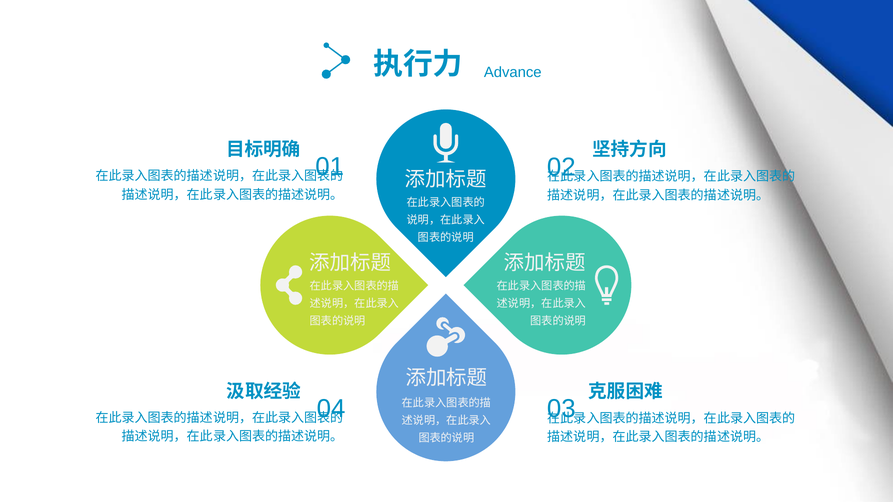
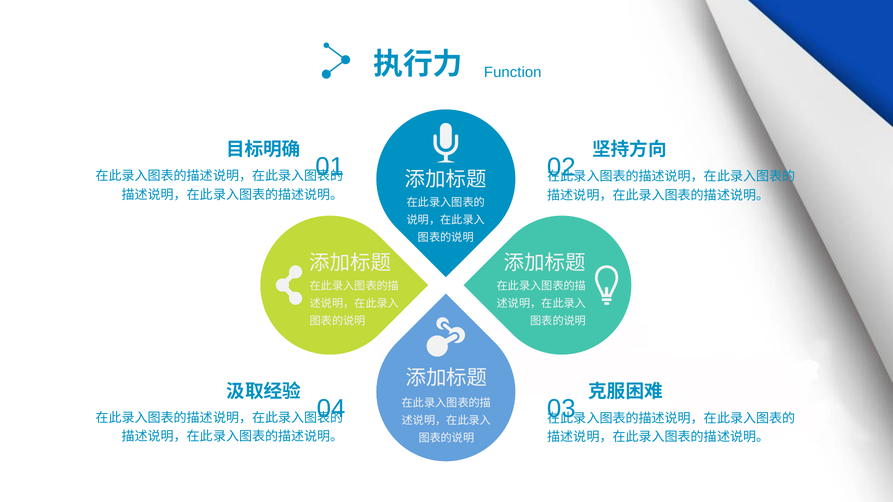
Advance: Advance -> Function (513, 73)
